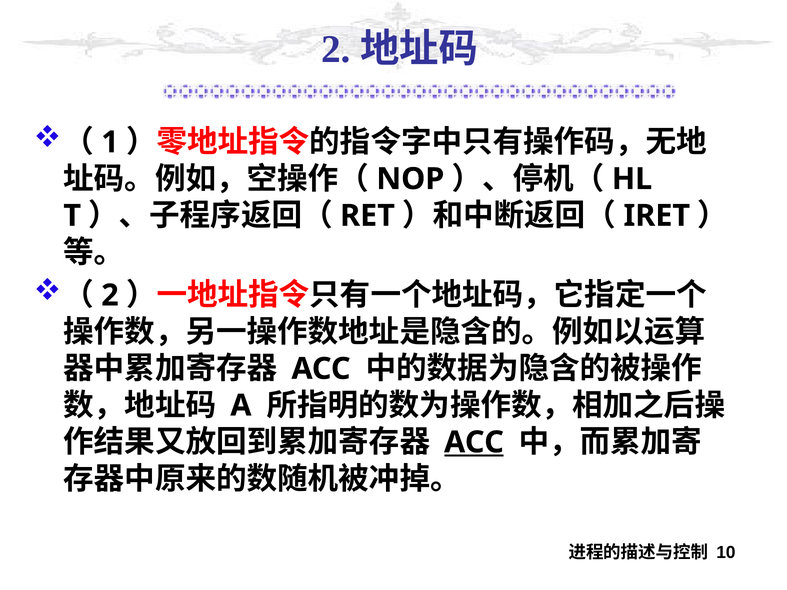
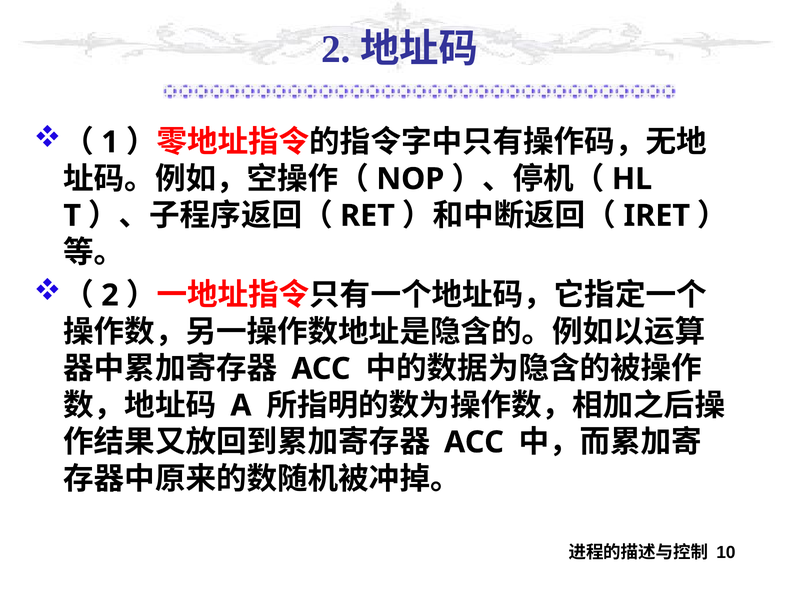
ACC underline: present -> none (474, 442)
